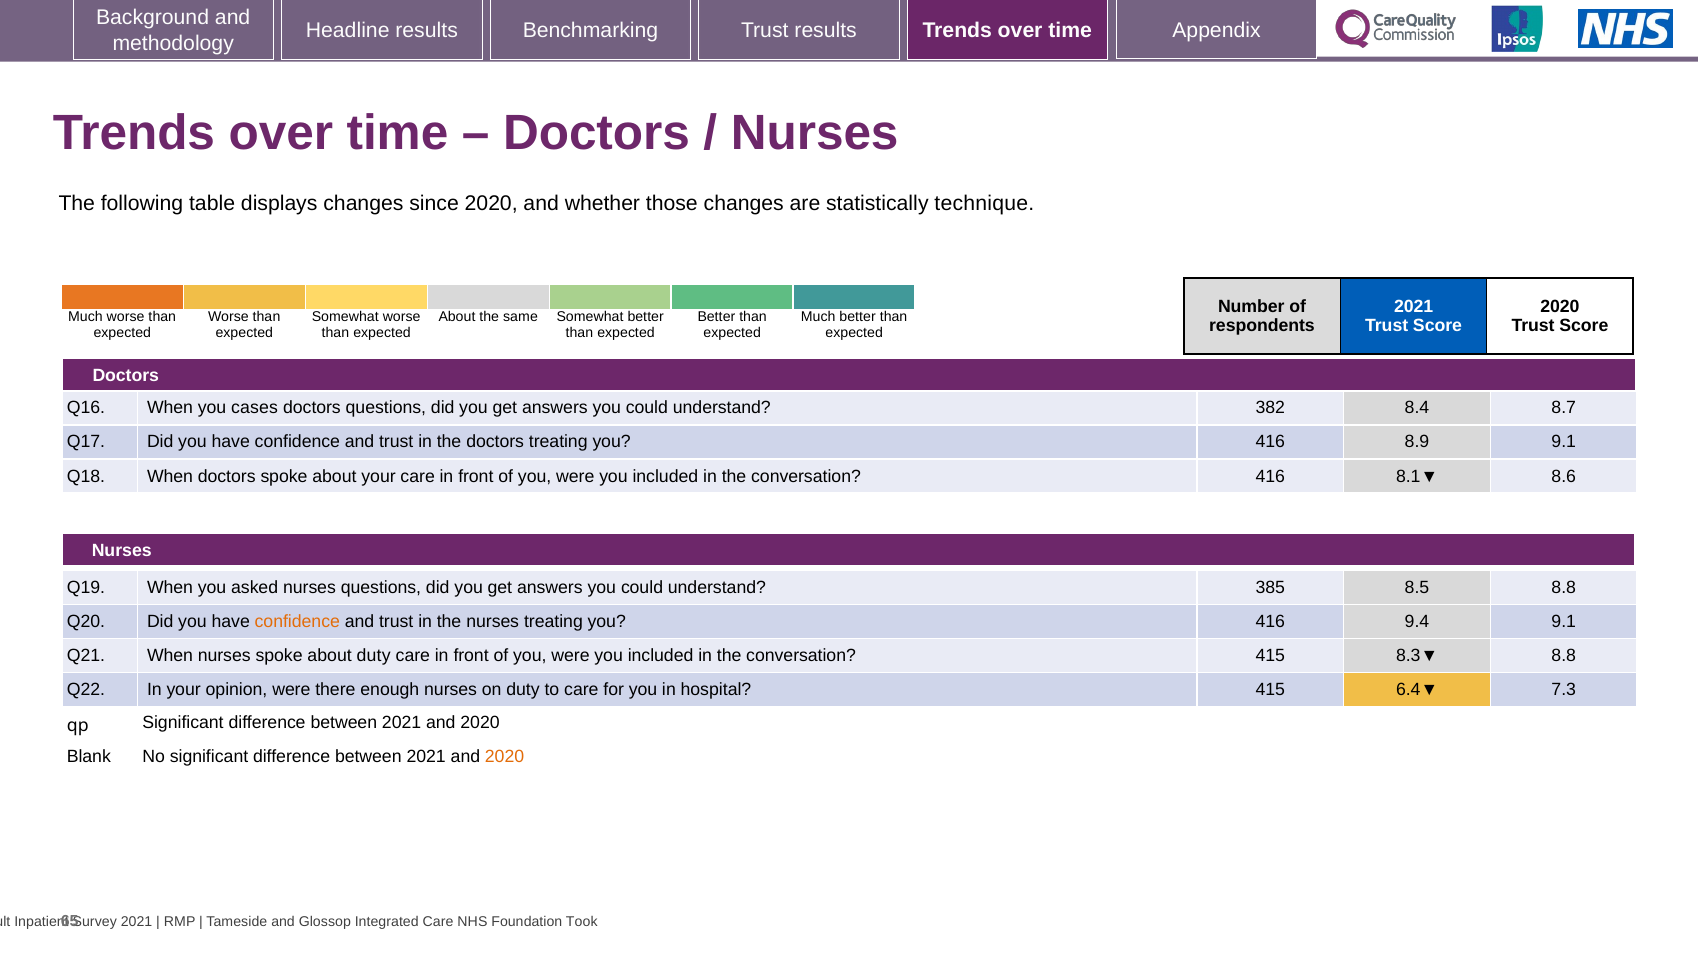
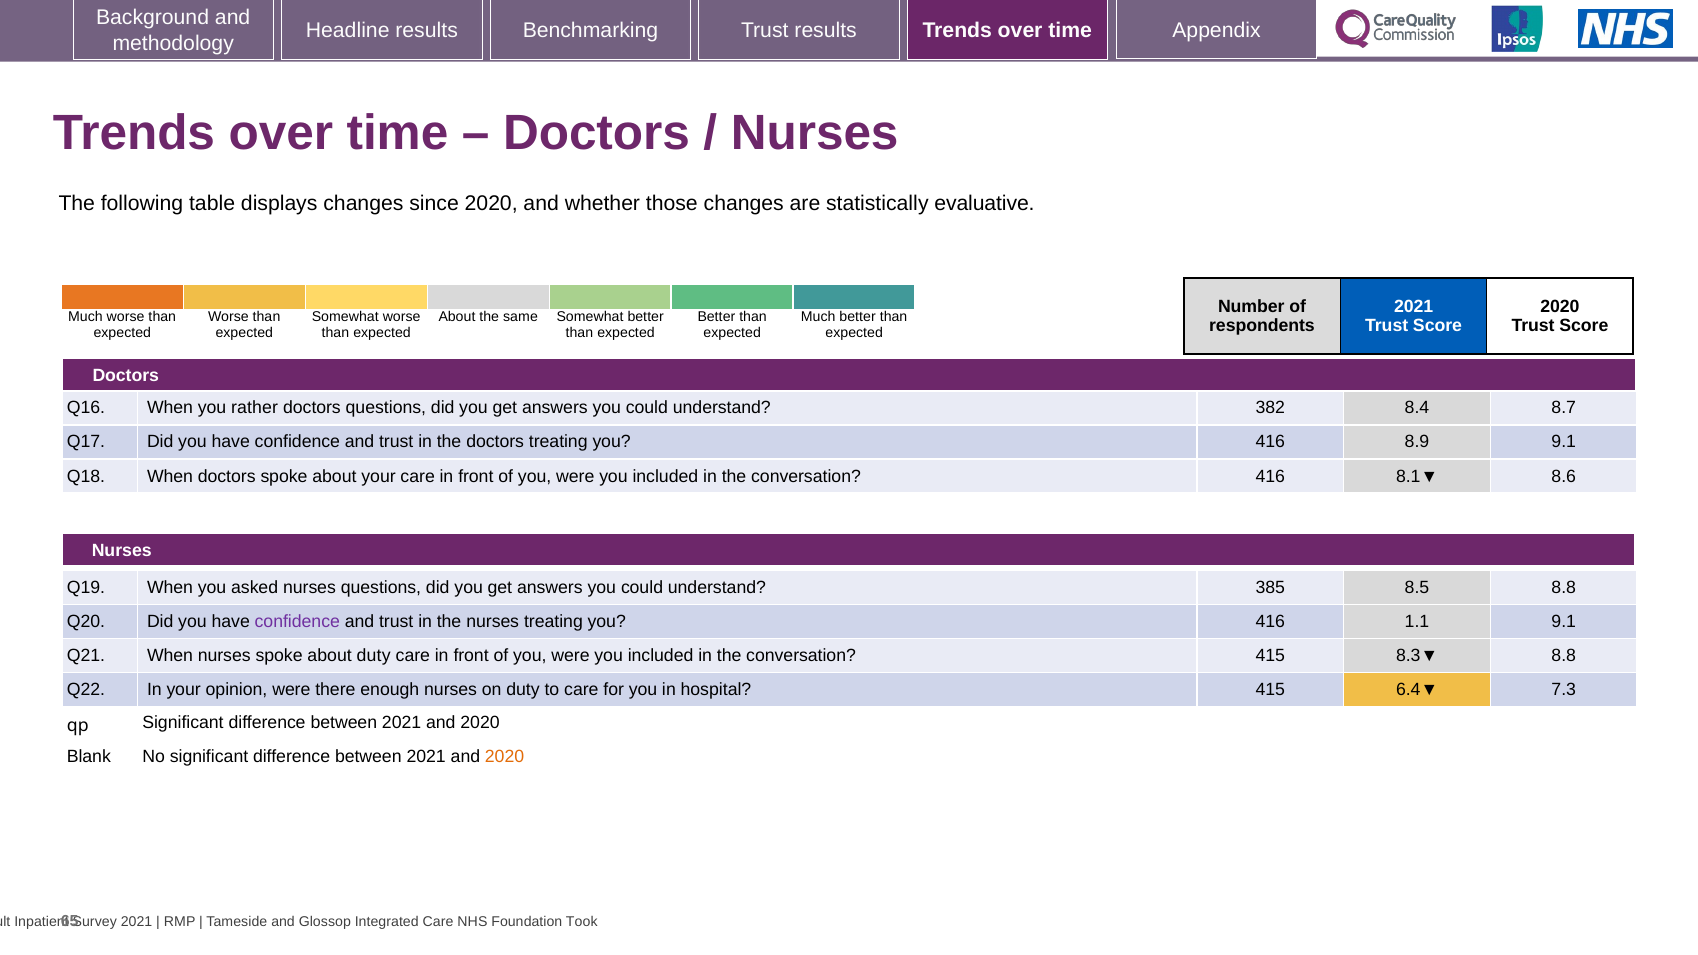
technique: technique -> evaluative (984, 204)
cases: cases -> rather (255, 408)
confidence colour: orange -> purple (297, 622)
9.4: 9.4 -> 1.1 (1417, 622)
